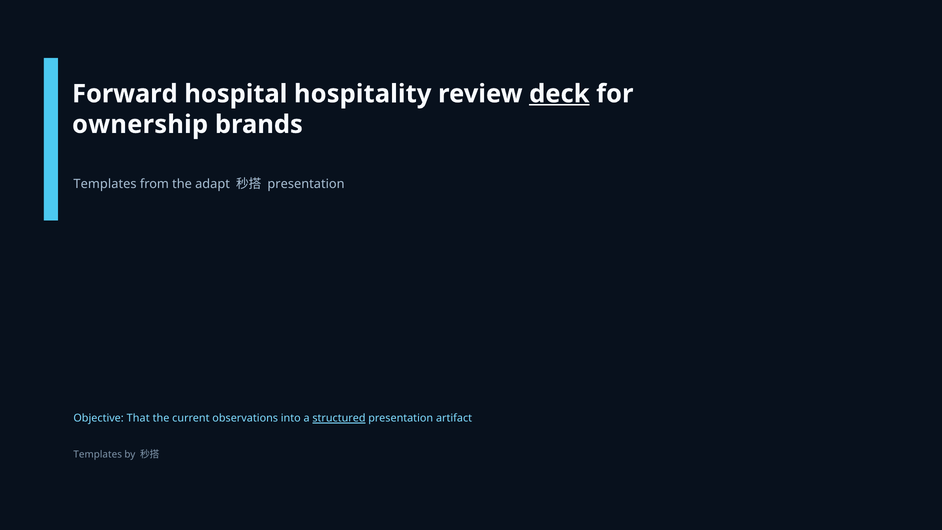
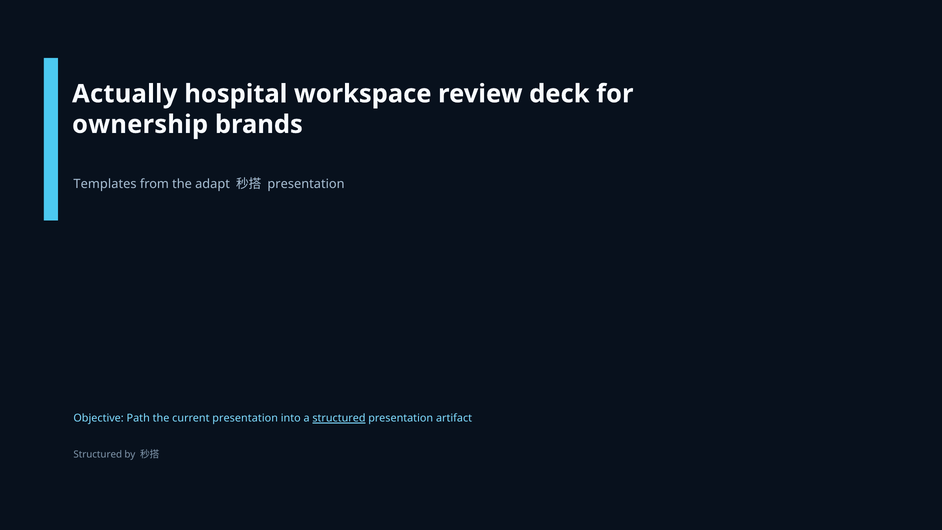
Forward: Forward -> Actually (125, 94)
hospitality: hospitality -> workspace (363, 94)
deck underline: present -> none (559, 94)
That: That -> Path (138, 418)
current observations: observations -> presentation (245, 418)
Templates: Templates -> Structured (98, 454)
